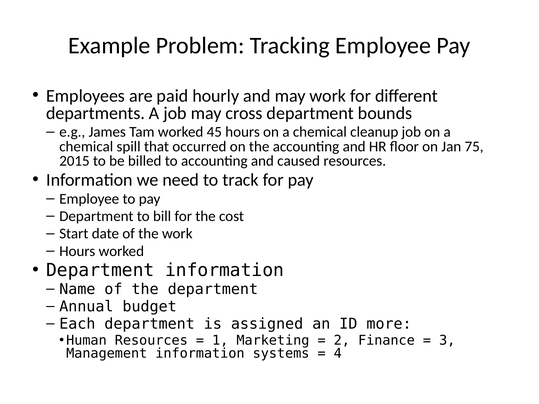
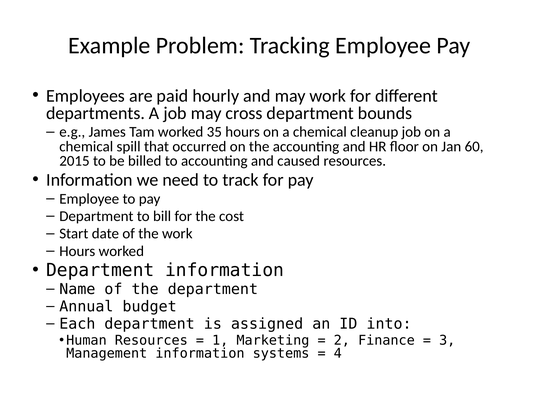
45: 45 -> 35 (214, 132)
75: 75 -> 60 (474, 146)
more: more -> into (389, 324)
